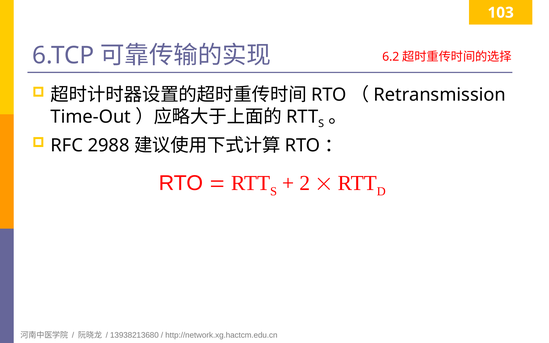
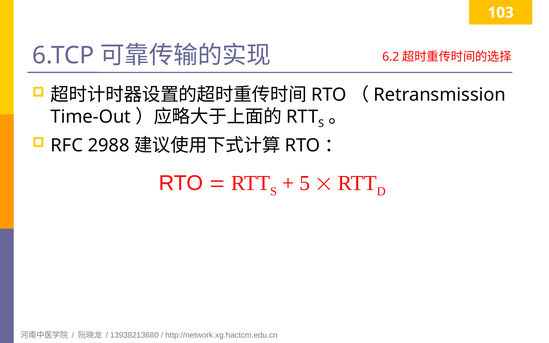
2: 2 -> 5 (305, 183)
